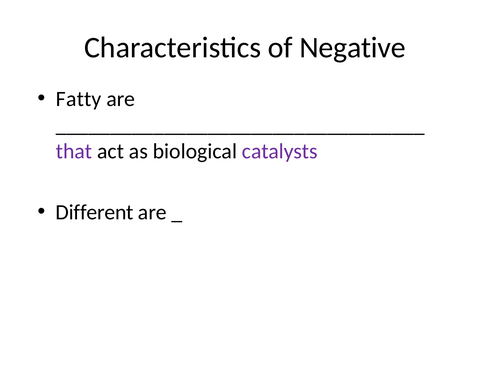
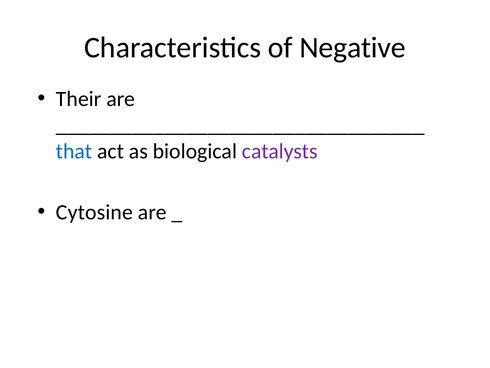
Fatty: Fatty -> Their (79, 99)
that colour: purple -> blue (74, 151)
Different: Different -> Cytosine (94, 212)
